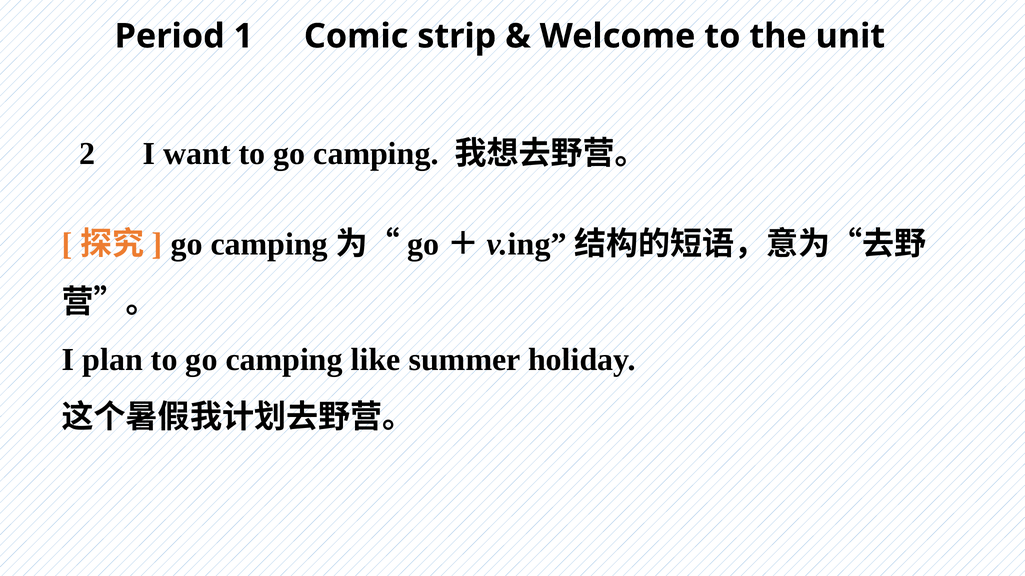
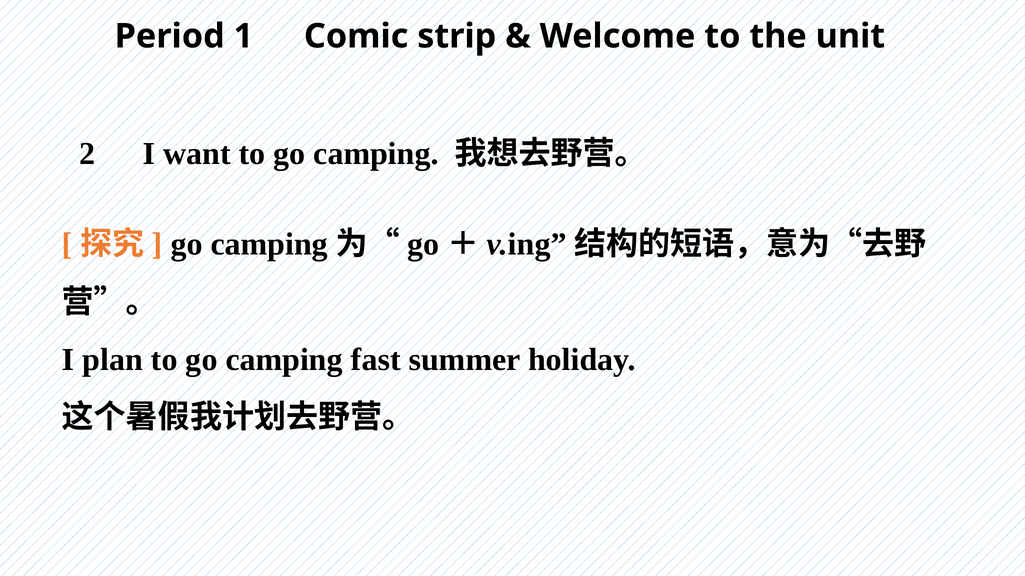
like: like -> fast (376, 360)
